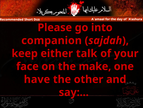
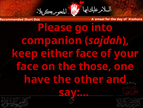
either talk: talk -> face (87, 53)
make: make -> those (95, 66)
